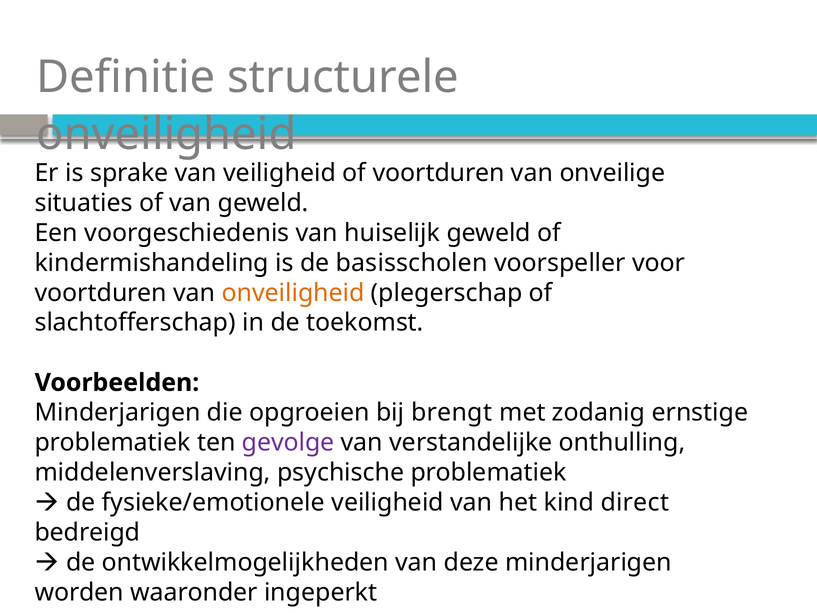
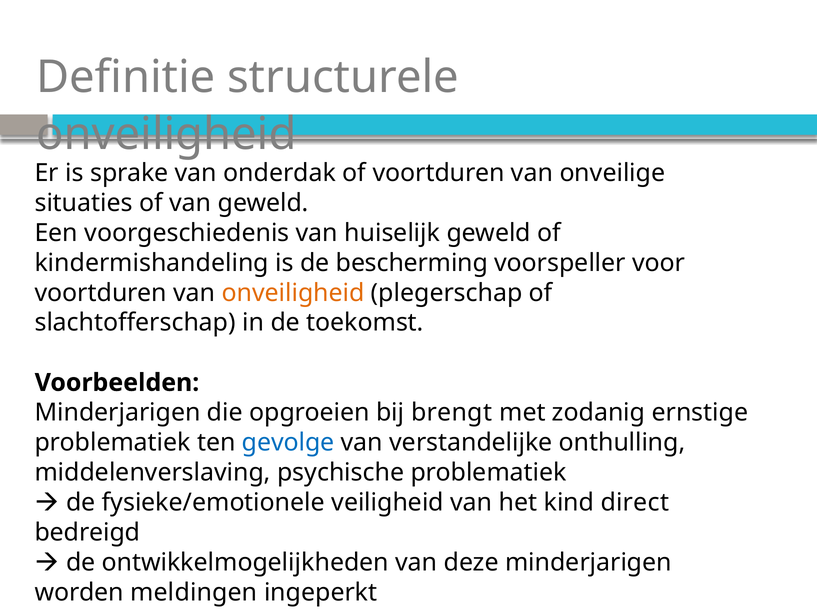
van veiligheid: veiligheid -> onderdak (280, 173)
basisscholen: basisscholen -> bescherming (412, 263)
gevolge colour: purple -> blue (288, 442)
waaronder: waaronder -> meldingen (194, 592)
